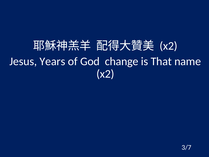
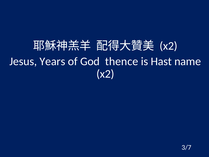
change: change -> thence (122, 61)
That: That -> Hast (161, 61)
